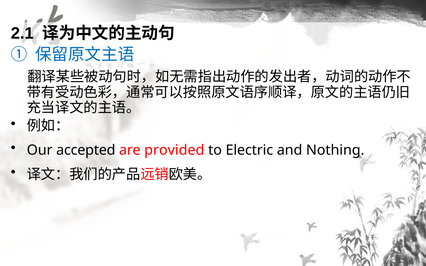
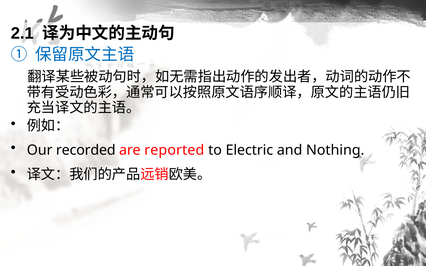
accepted: accepted -> recorded (86, 150)
provided: provided -> reported (174, 150)
